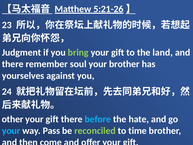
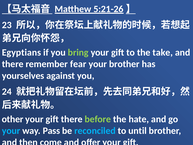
Judgment: Judgment -> Egyptians (21, 52)
land: land -> take (163, 52)
soul: soul -> fear (78, 64)
before colour: light blue -> light green (98, 119)
reconciled colour: light green -> light blue (95, 130)
time: time -> until (138, 130)
